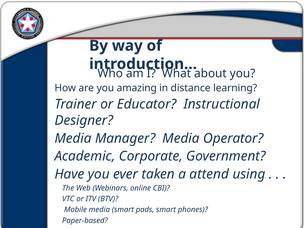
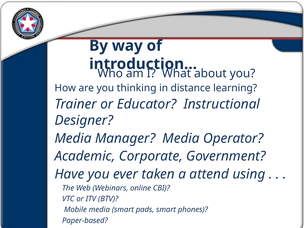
amazing: amazing -> thinking (137, 88)
